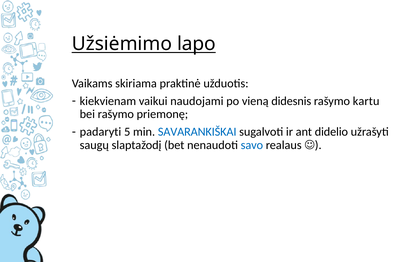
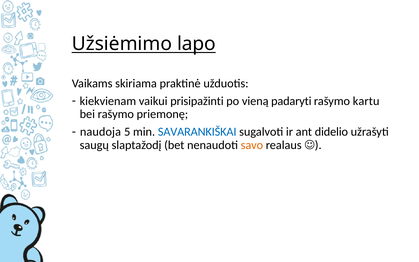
naudojami: naudojami -> prisipažinti (197, 101)
didesnis: didesnis -> padaryti (291, 101)
padaryti: padaryti -> naudoja (100, 132)
savo colour: blue -> orange (252, 145)
